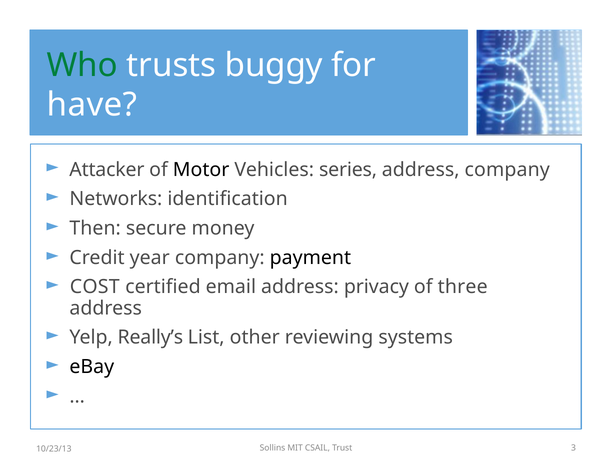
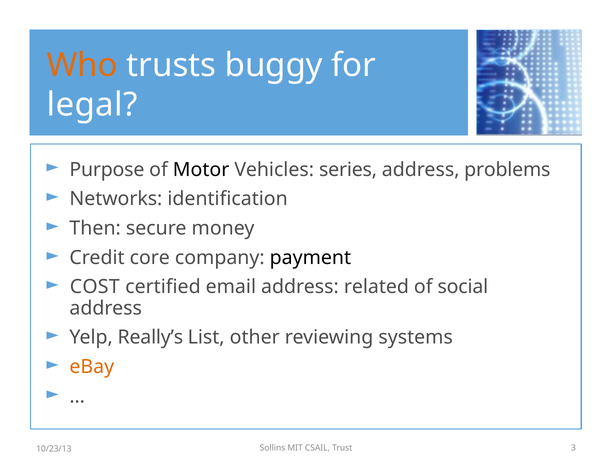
Who colour: green -> orange (82, 65)
have: have -> legal (92, 105)
Attacker: Attacker -> Purpose (107, 170)
address company: company -> problems (507, 170)
year: year -> core (150, 258)
privacy: privacy -> related (376, 287)
three: three -> social (463, 287)
eBay colour: black -> orange (92, 367)
